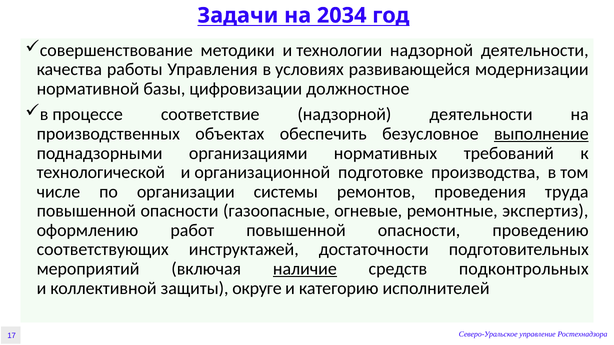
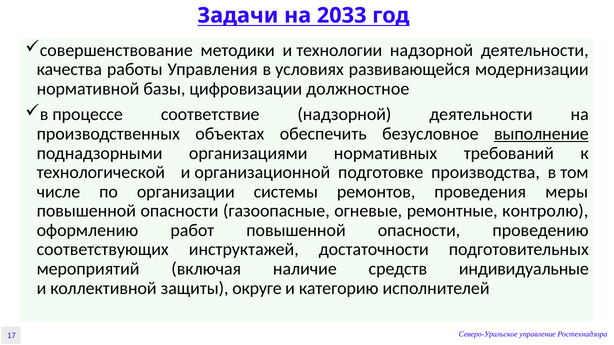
2034: 2034 -> 2033 (342, 15)
труда: труда -> меры (567, 192)
экспертиз: экспертиз -> контролю (545, 211)
наличие underline: present -> none (305, 269)
подконтрольных: подконтрольных -> индивидуальные (524, 269)
